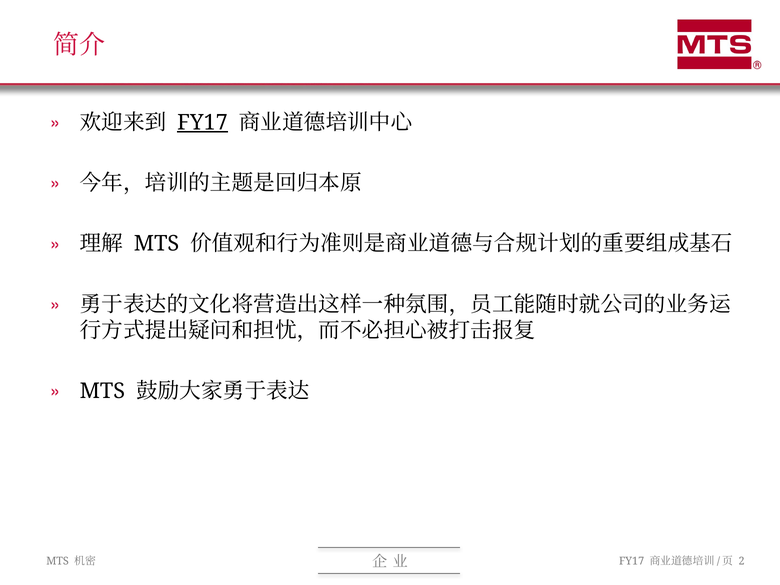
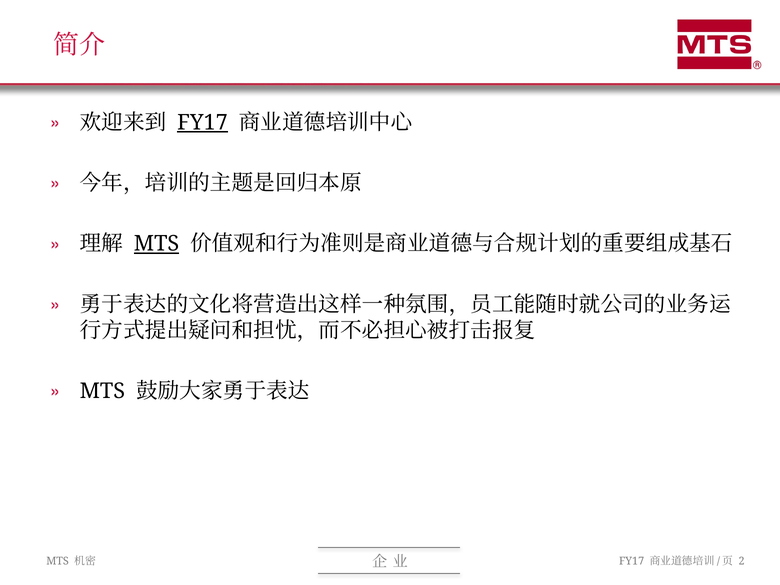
MTS underline: none -> present (157, 244)
